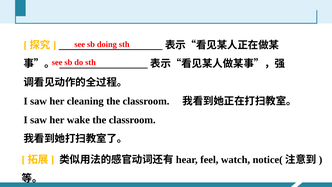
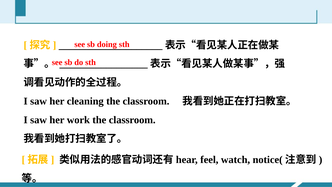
wake: wake -> work (78, 120)
